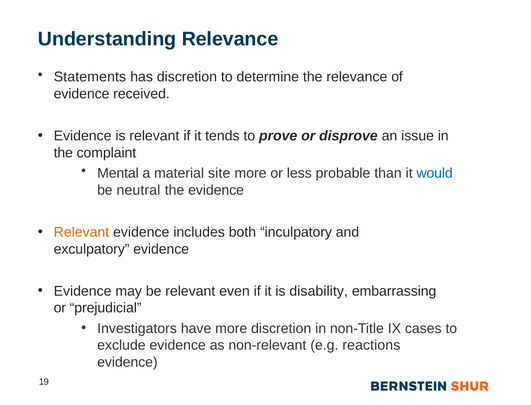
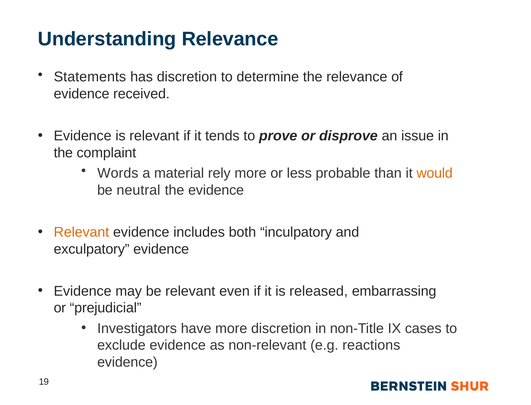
Mental: Mental -> Words (118, 173)
site: site -> rely (219, 173)
would colour: blue -> orange (435, 173)
disability: disability -> released (319, 291)
